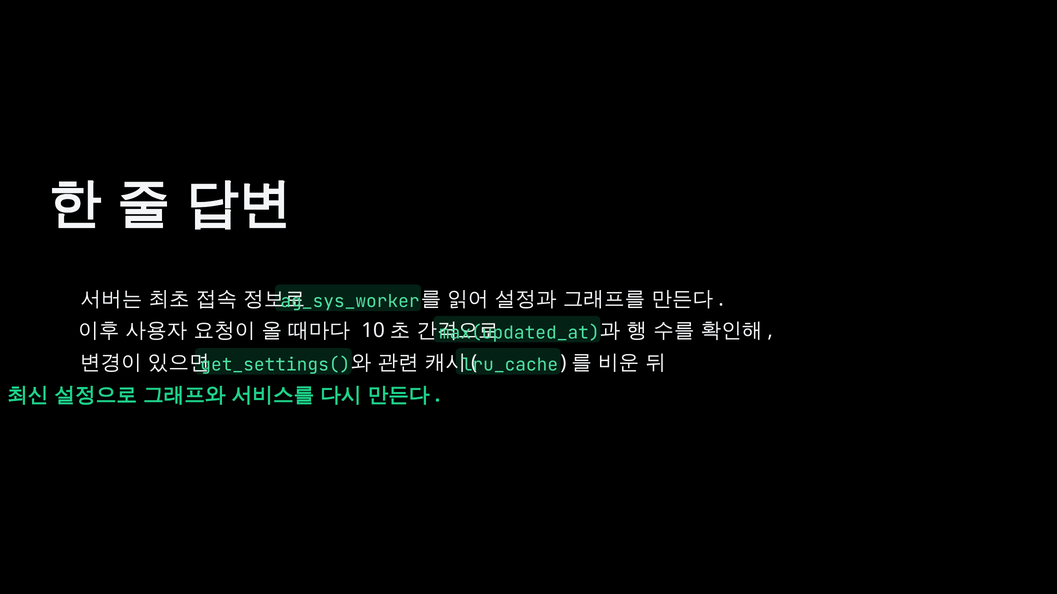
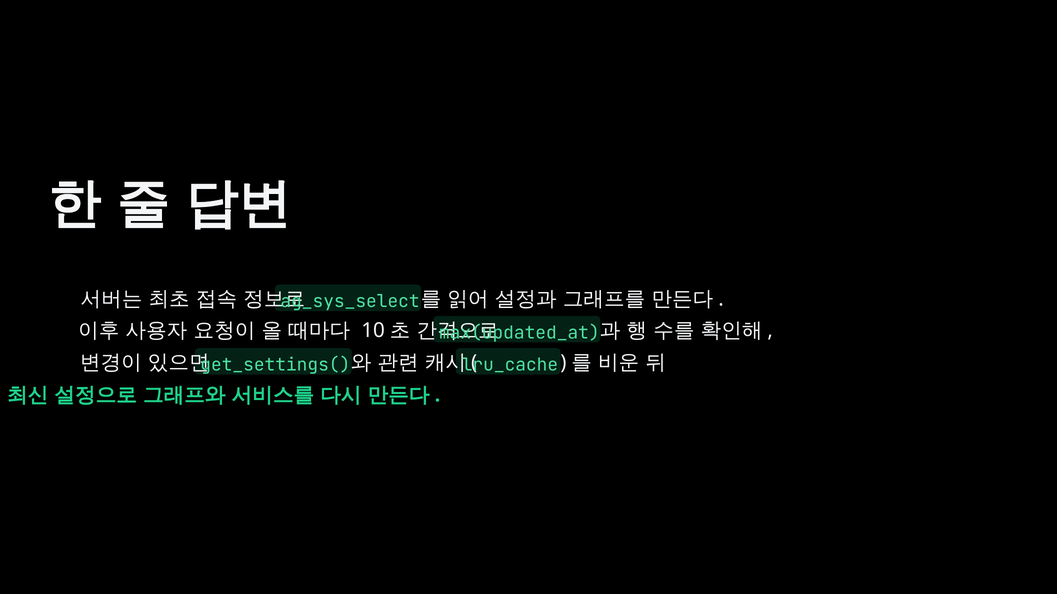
ag_sys_worker: ag_sys_worker -> ag_sys_select (350, 302)
